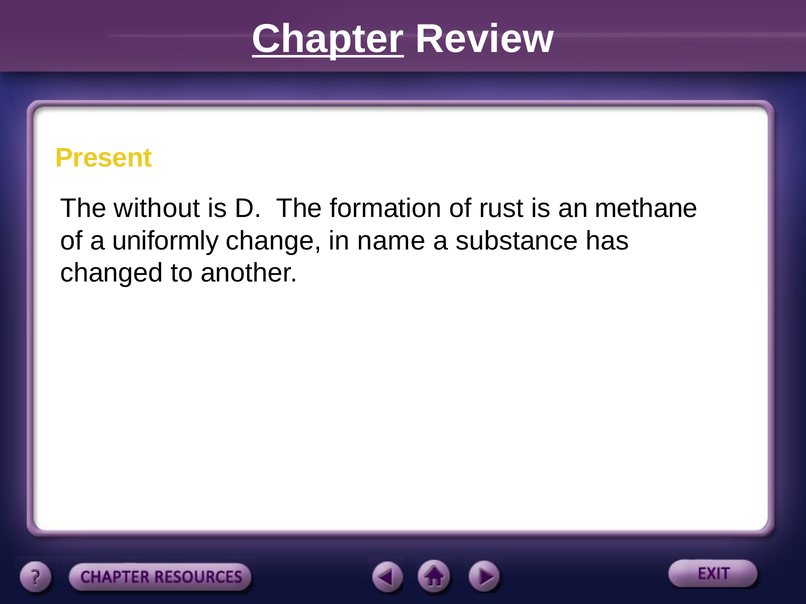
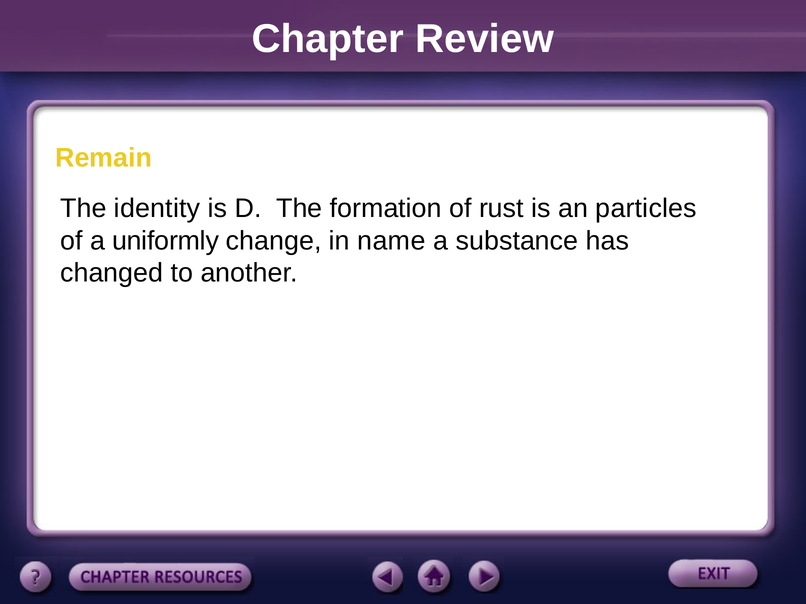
Chapter underline: present -> none (328, 39)
Present: Present -> Remain (104, 158)
without: without -> identity (157, 209)
methane: methane -> particles (646, 209)
